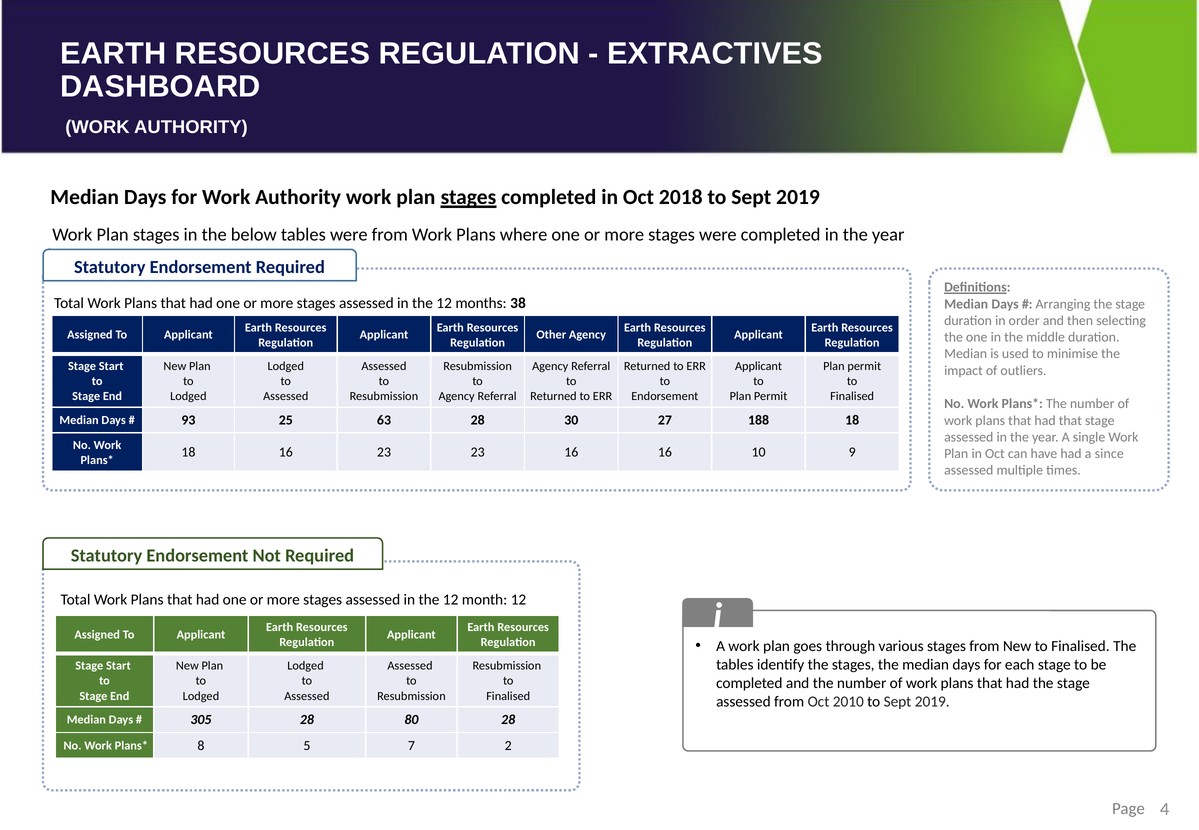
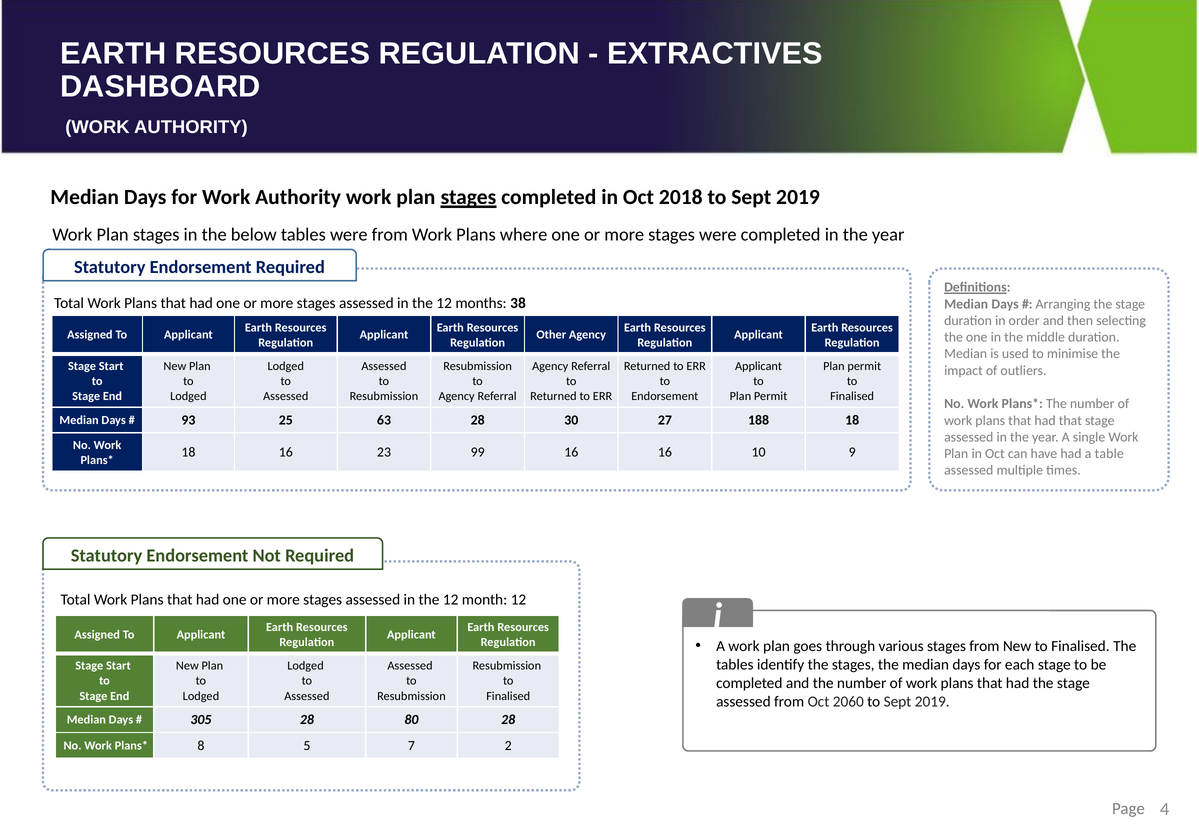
23 23: 23 -> 99 (478, 452)
since: since -> table (1109, 454)
2010: 2010 -> 2060 (848, 702)
